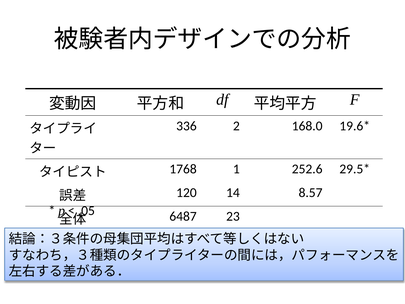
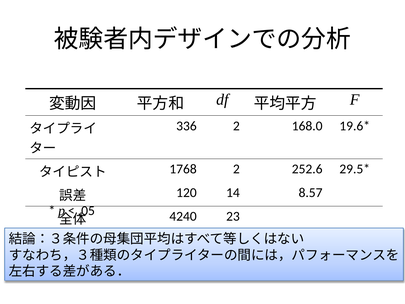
1768 1: 1 -> 2 (236, 169)
6487: 6487 -> 4240 (183, 216)
